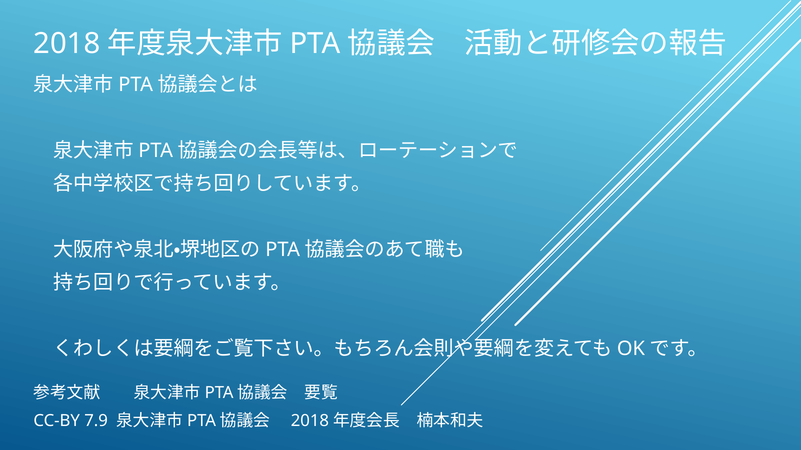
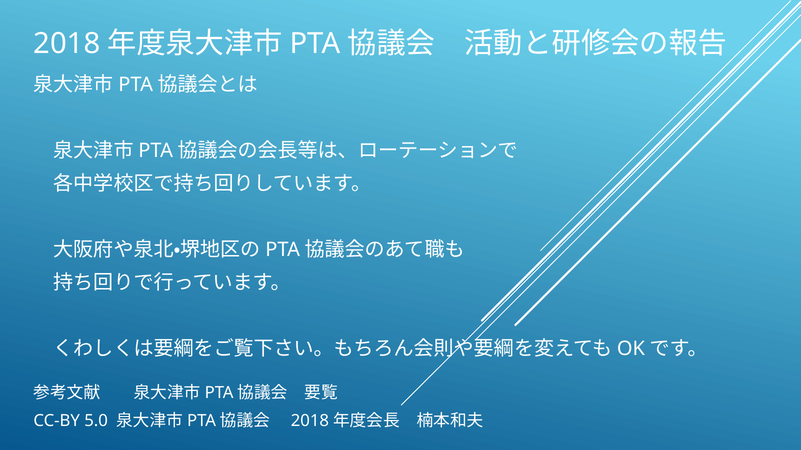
7.9: 7.9 -> 5.0 (96, 421)
